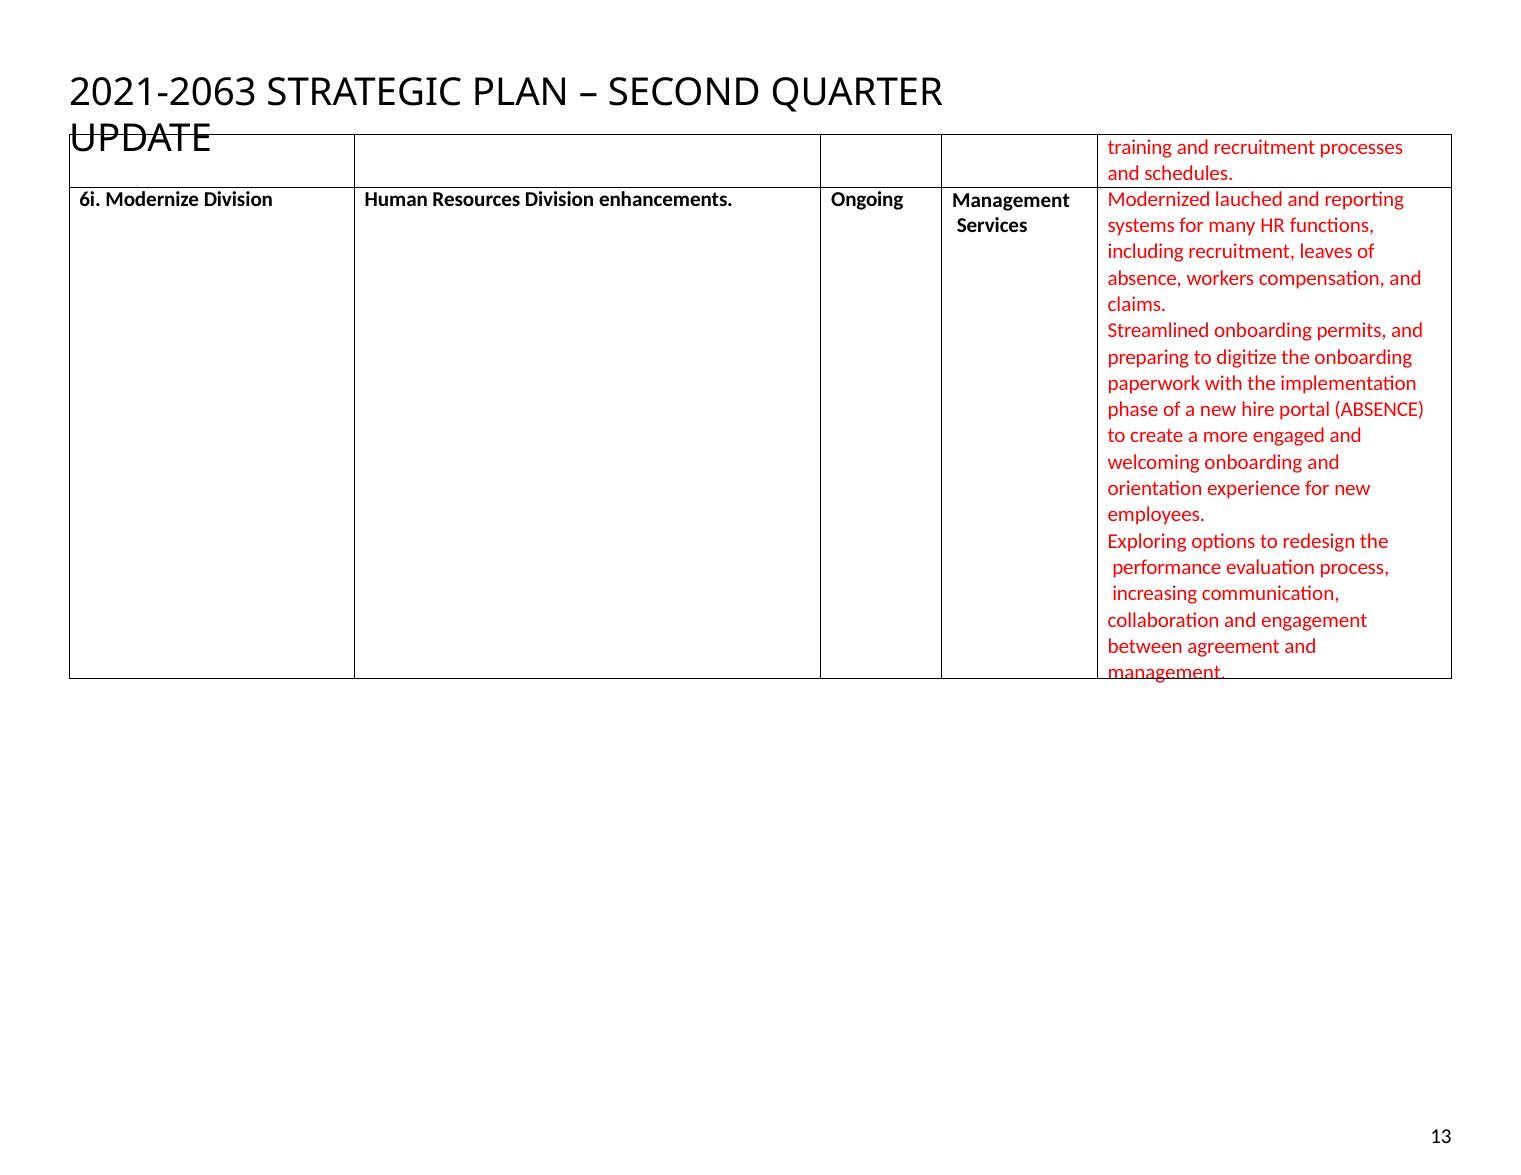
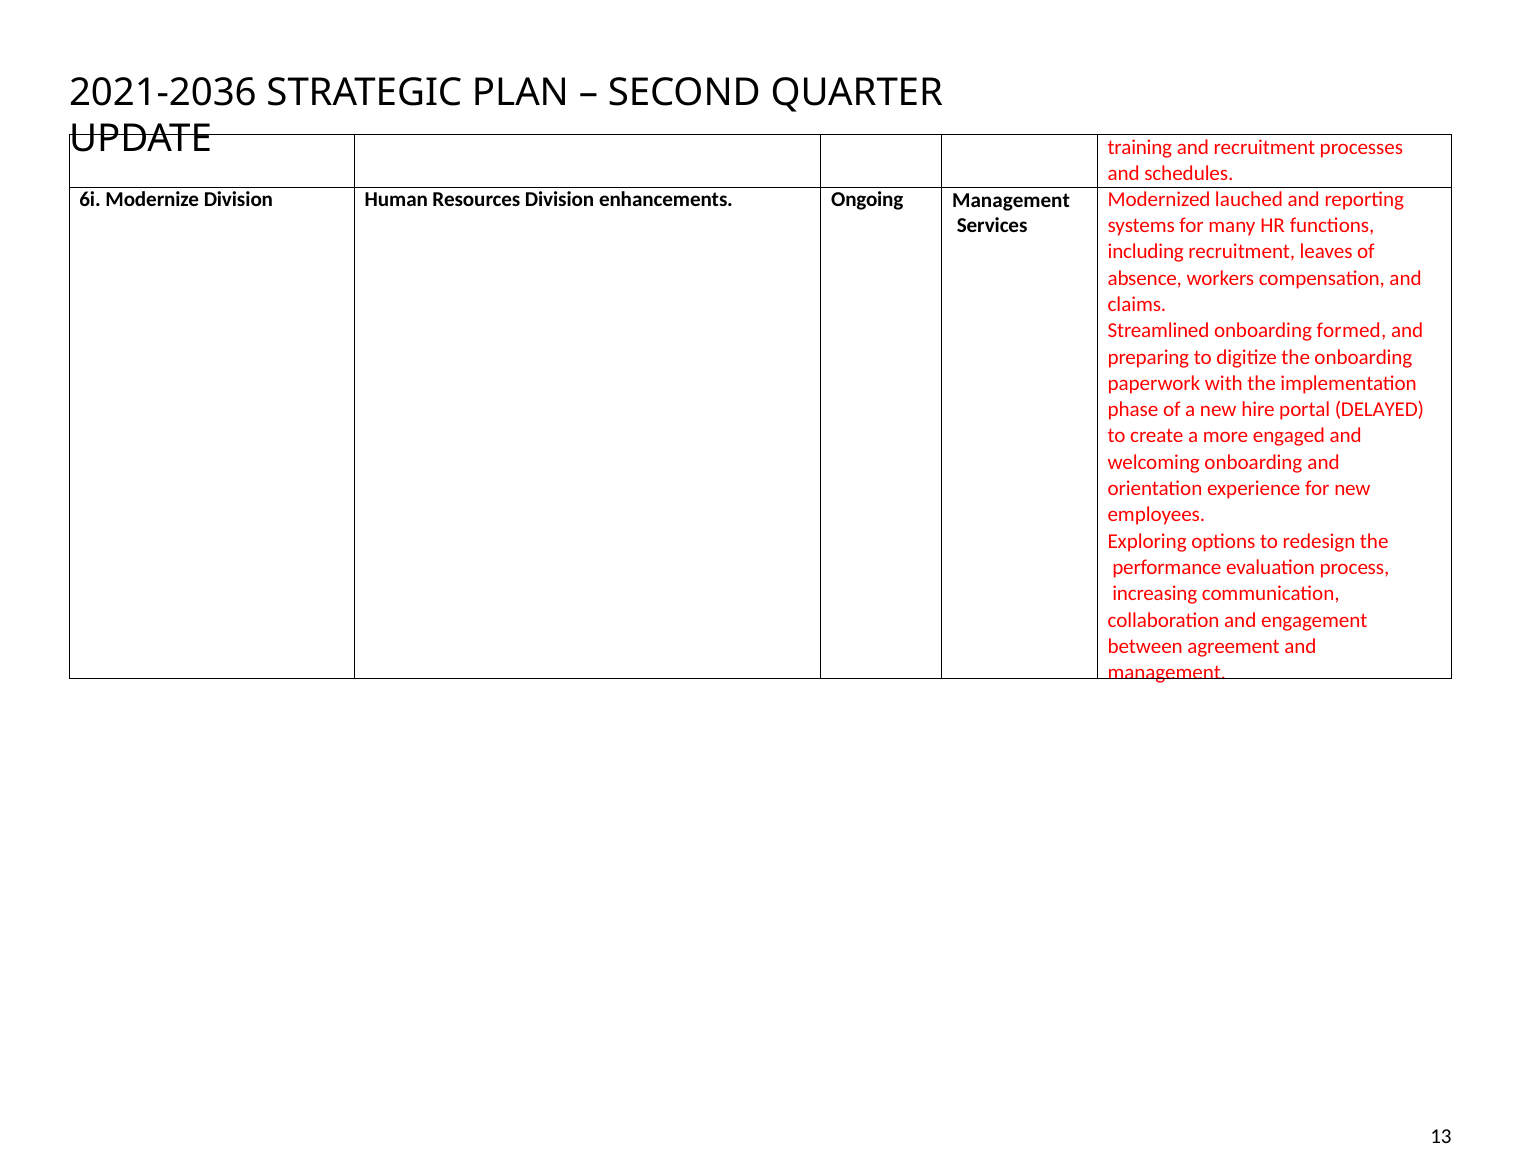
2021‐2063: 2021‐2063 -> 2021‐2036 (163, 93)
permits: permits -> formed (1351, 331)
portal ABSENCE: ABSENCE -> DELAYED (1379, 410)
